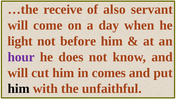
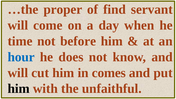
receive: receive -> proper (63, 9)
also: also -> find (115, 9)
light: light -> time (20, 41)
hour colour: purple -> blue (21, 57)
